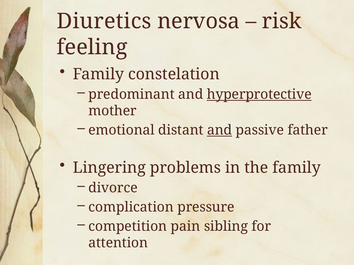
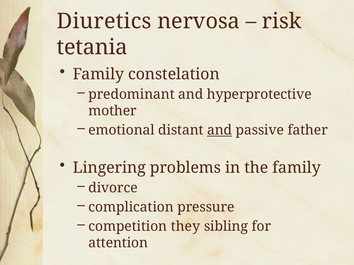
feeling: feeling -> tetania (92, 47)
hyperprotective underline: present -> none (259, 95)
pain: pain -> they (185, 227)
